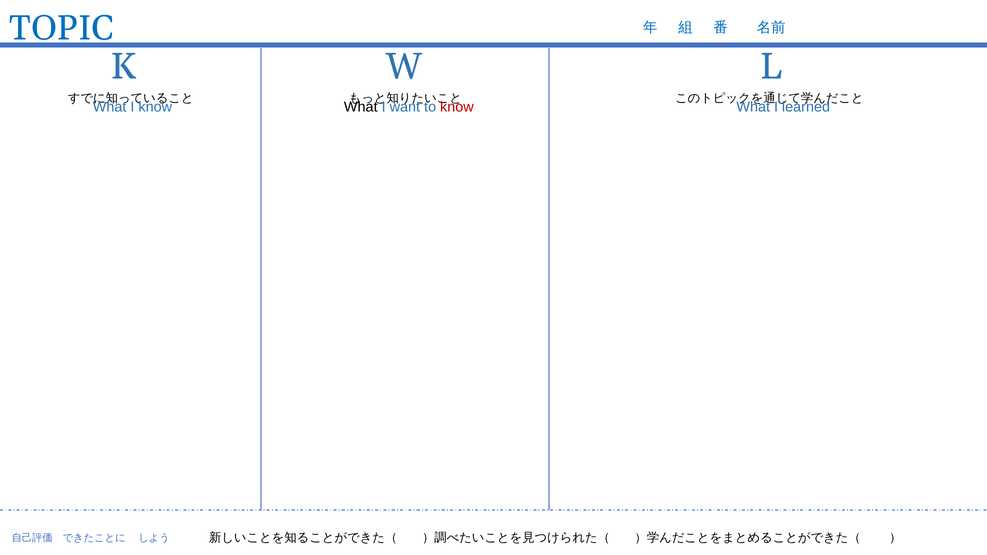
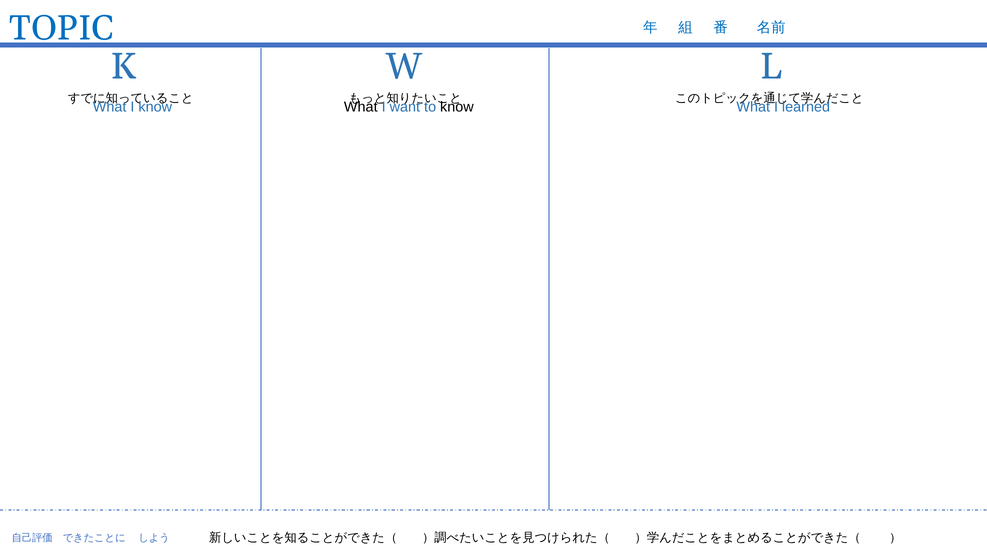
know colour: red -> black (457, 107)
